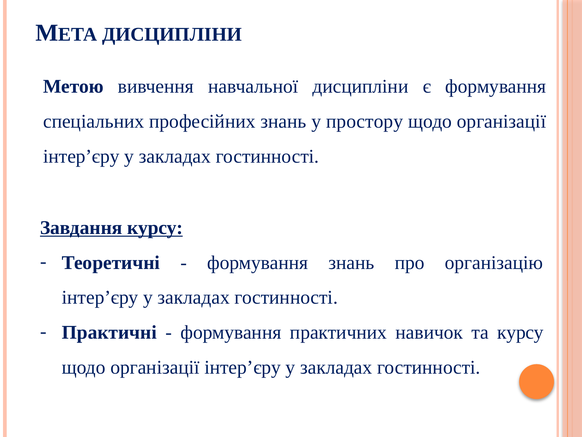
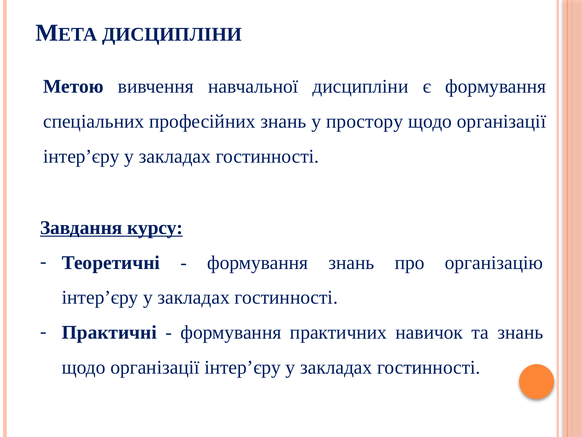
та курсу: курсу -> знань (520, 332)
